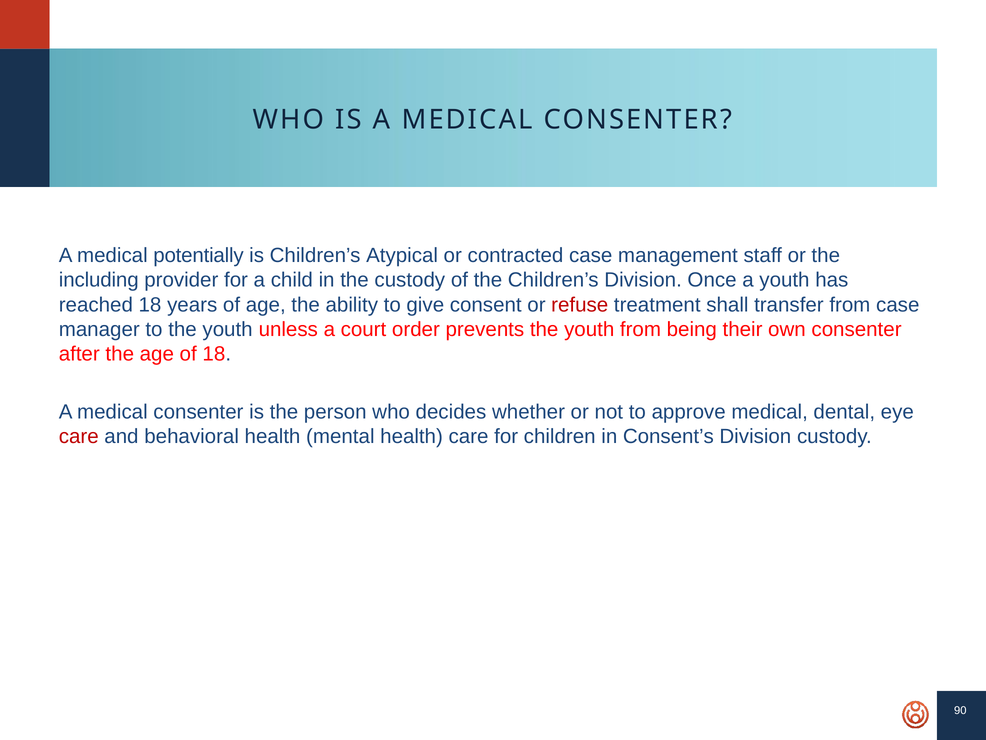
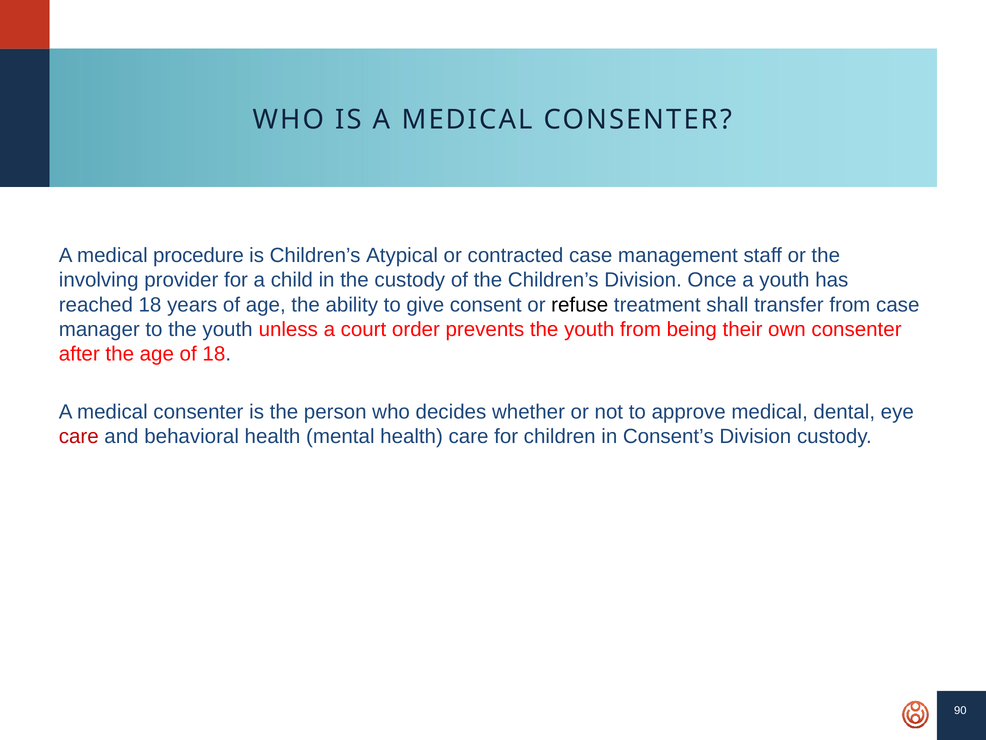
potentially: potentially -> procedure (198, 255)
including: including -> involving (99, 280)
refuse colour: red -> black (580, 305)
